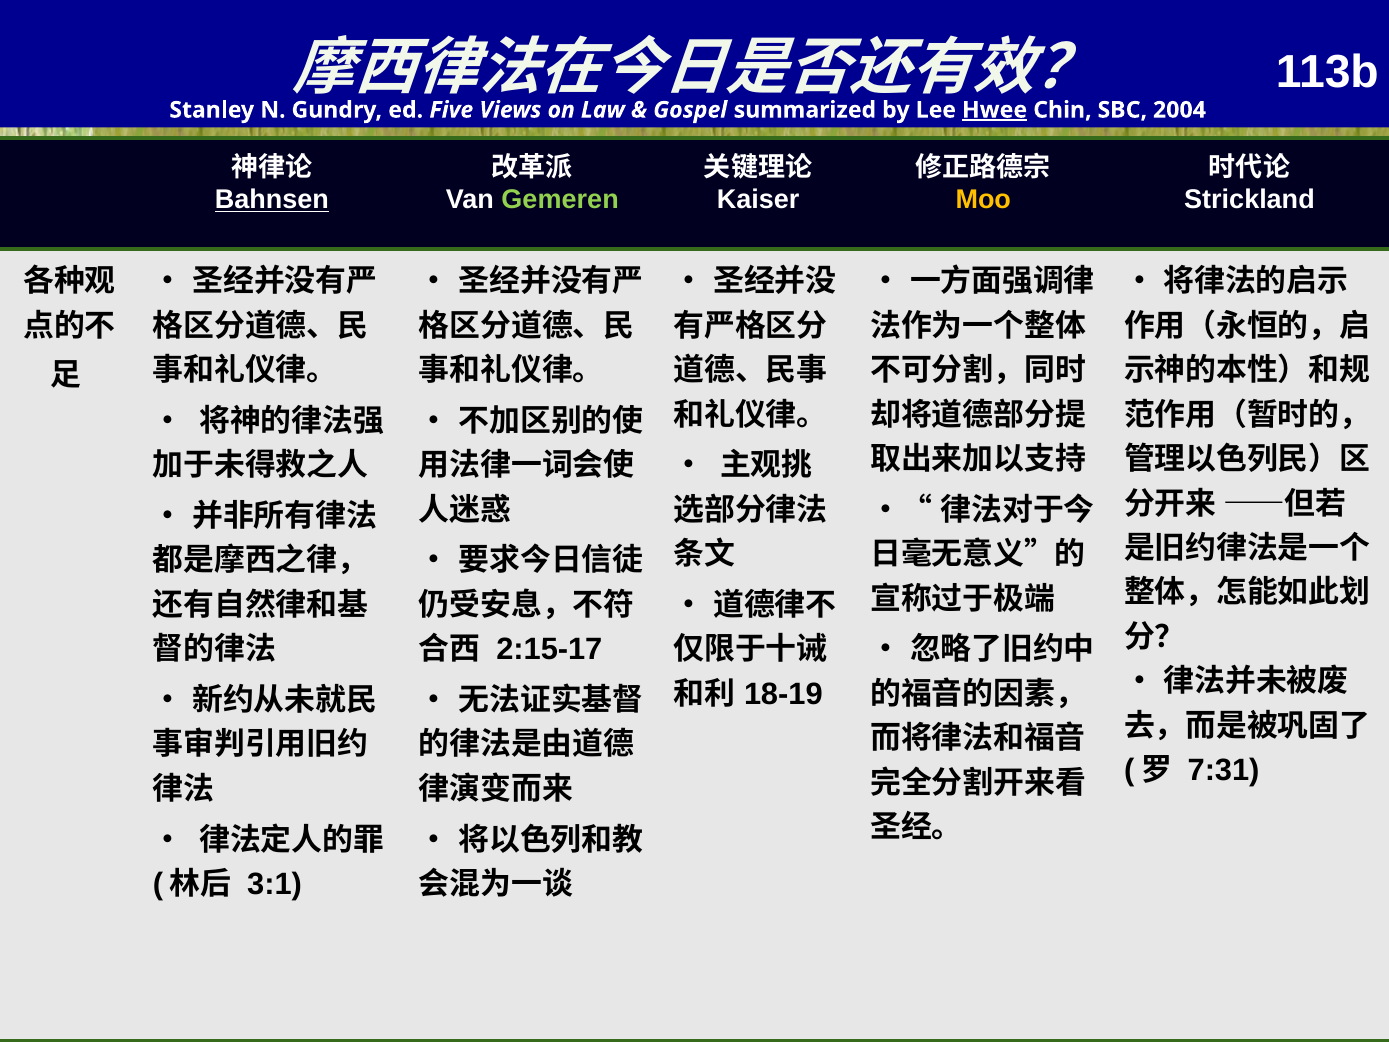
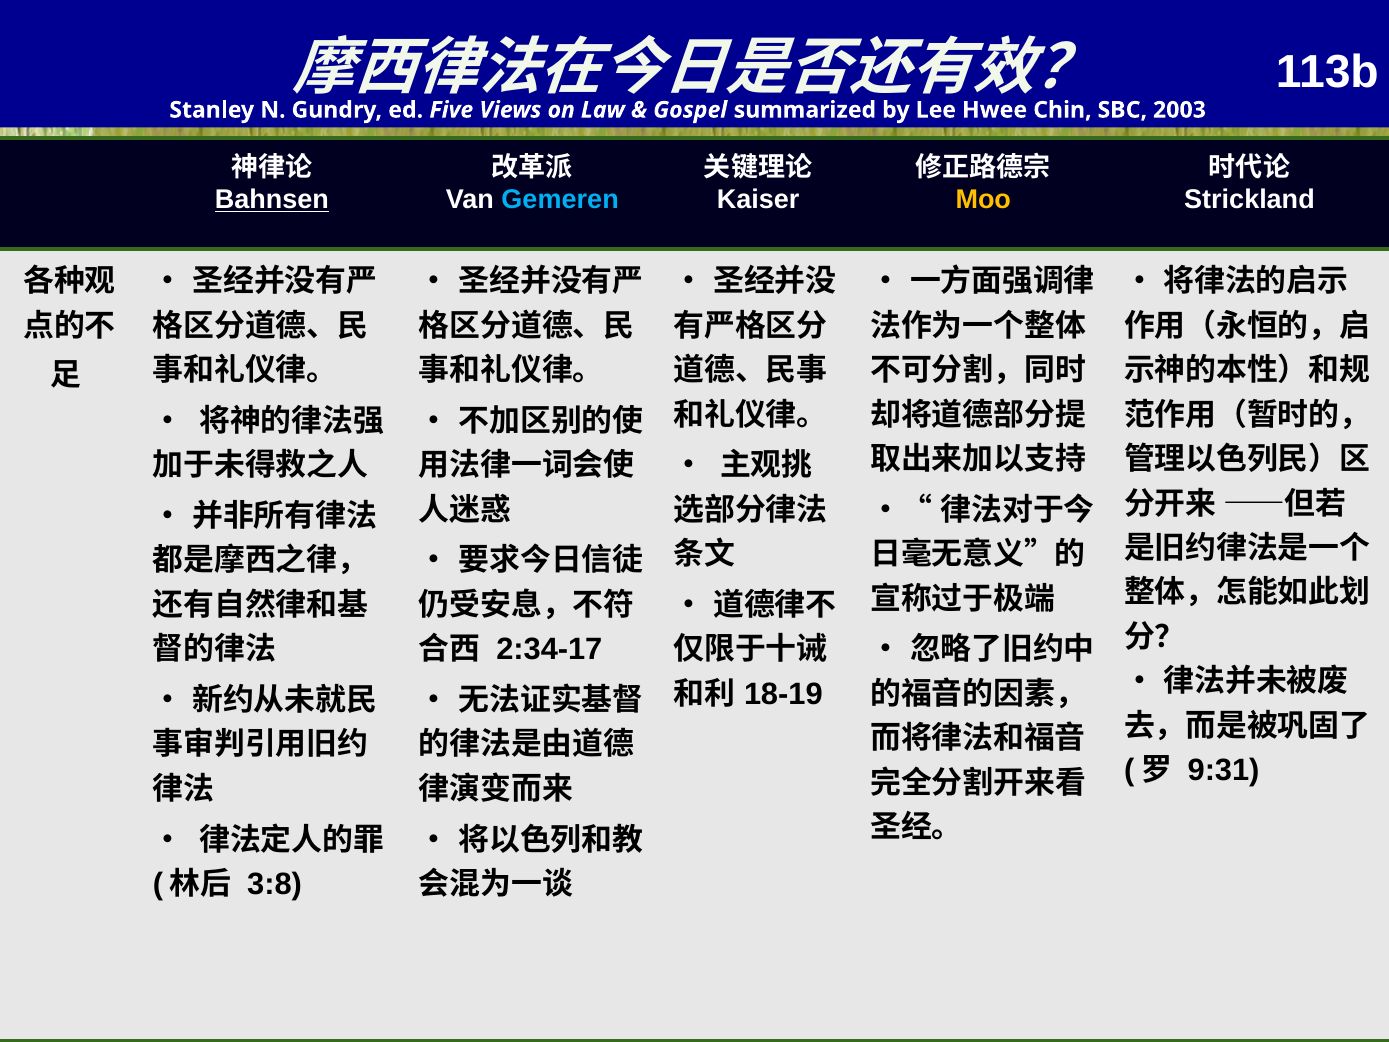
Hwee underline: present -> none (995, 110)
2004: 2004 -> 2003 (1179, 110)
Gemeren colour: light green -> light blue (560, 200)
2:15-17: 2:15-17 -> 2:34-17 (549, 649)
7:31: 7:31 -> 9:31 (1224, 771)
3:1: 3:1 -> 3:8 (275, 884)
